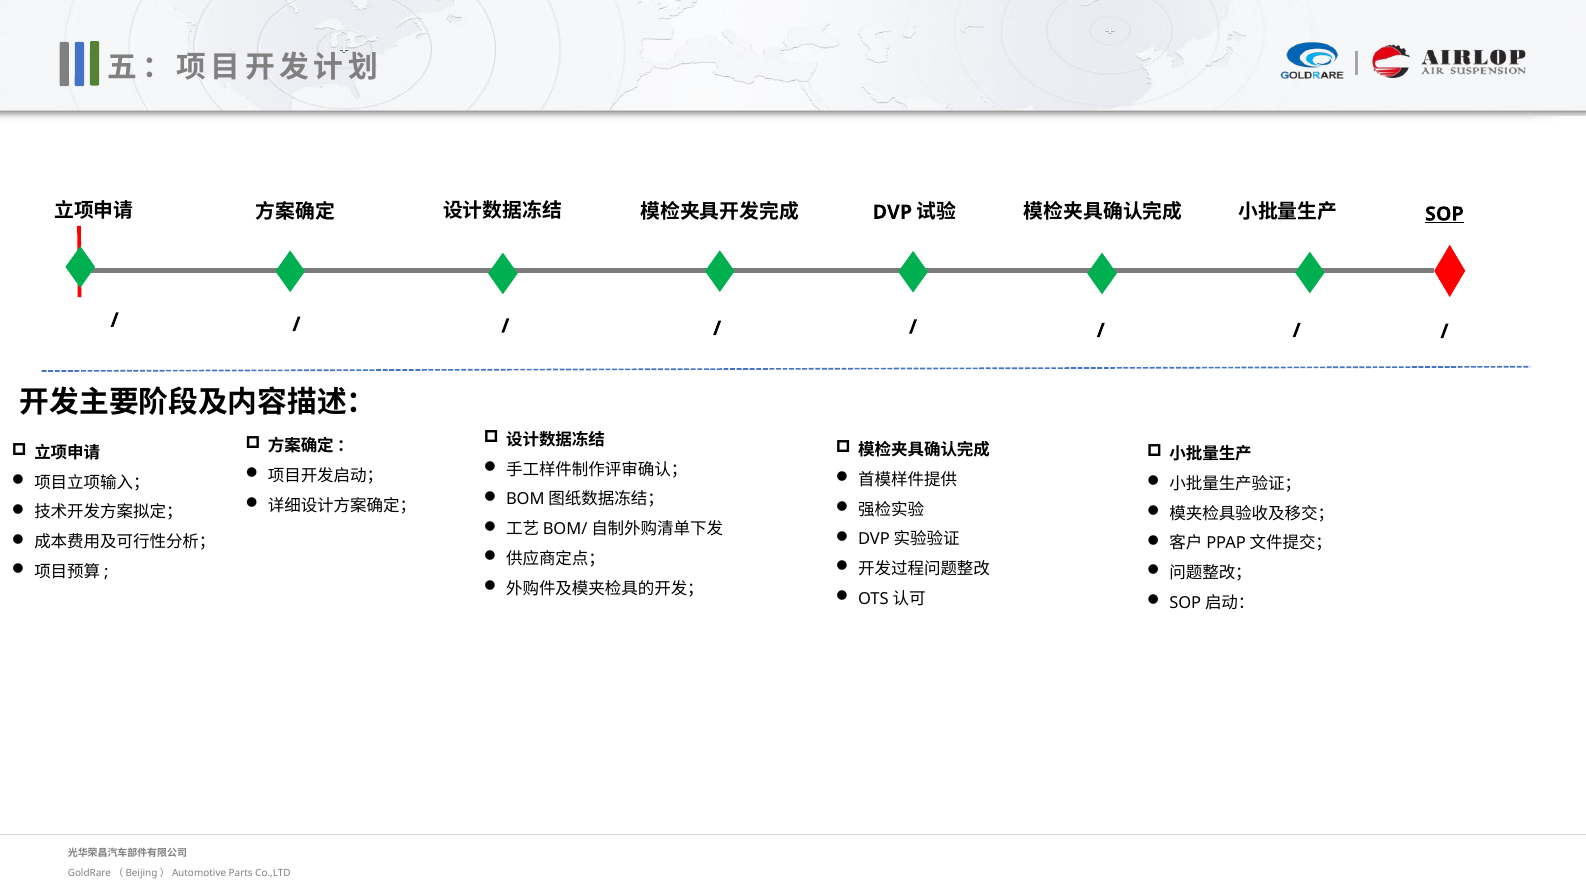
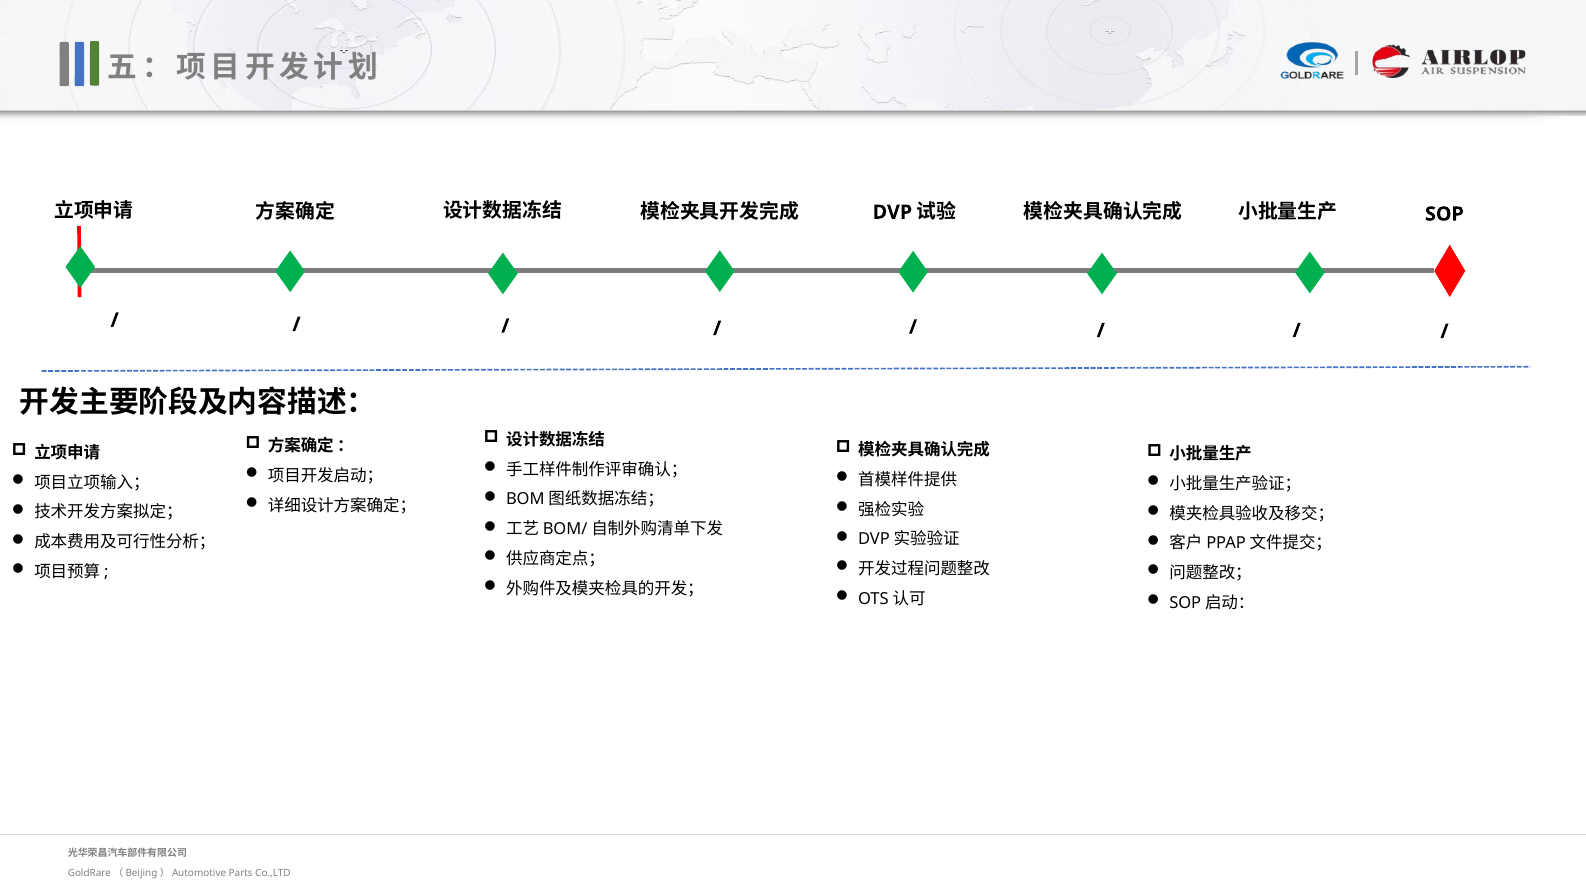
SOP underline: present -> none (1444, 214)
